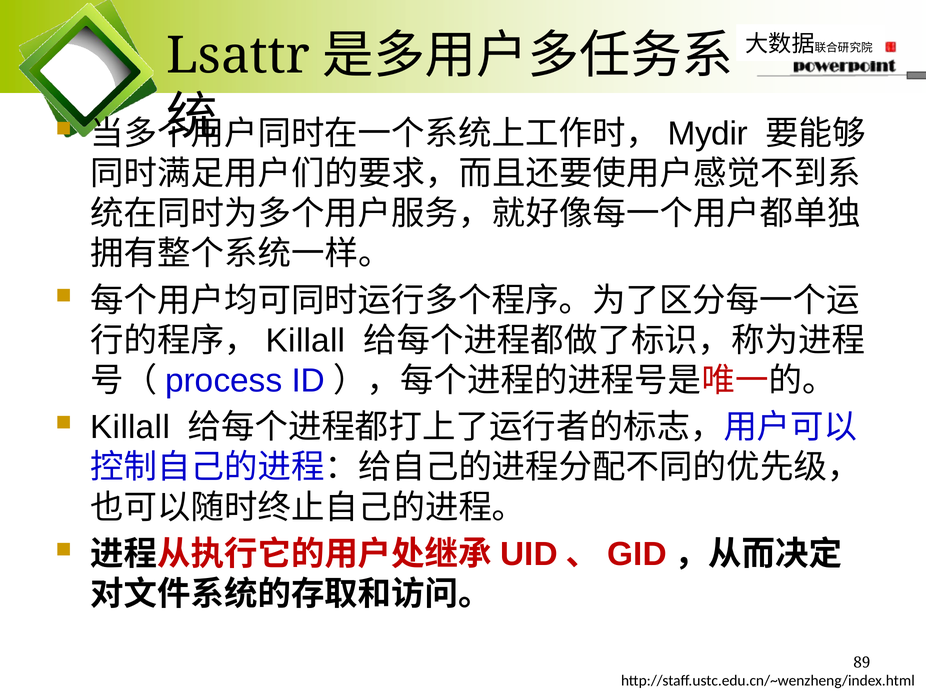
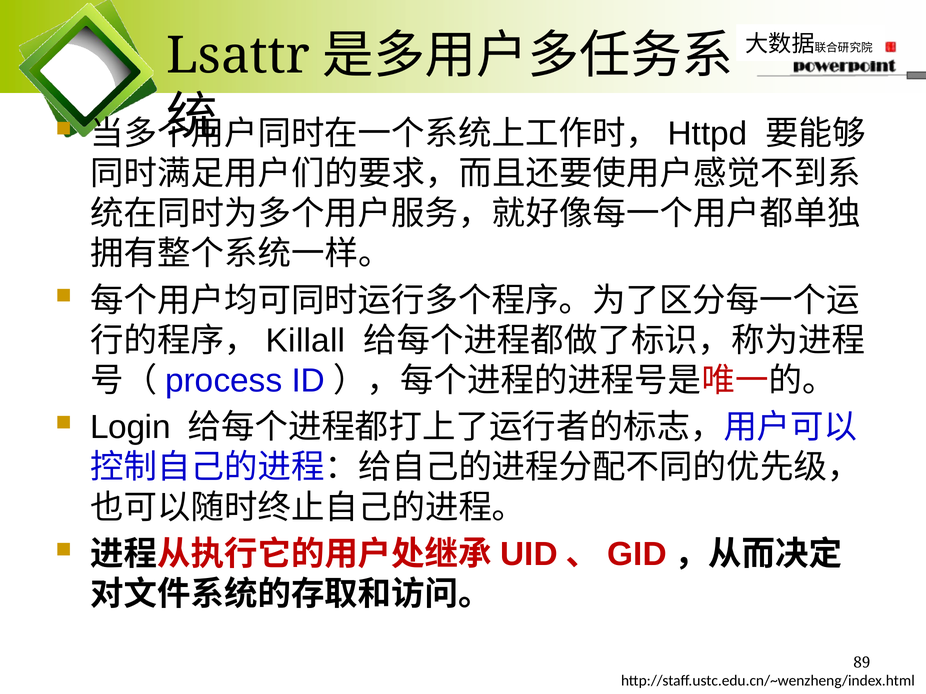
Mydir: Mydir -> Httpd (708, 134)
Killall: Killall -> Login (130, 428)
